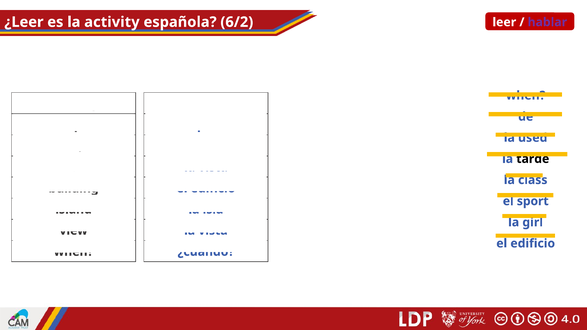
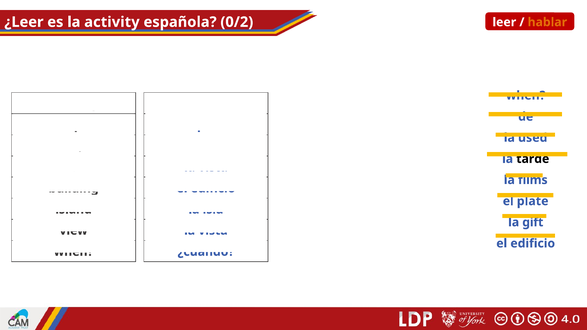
6/2: 6/2 -> 0/2 (237, 22)
hablar colour: purple -> orange (547, 22)
class: class -> films (533, 180)
el sport: sport -> plate (533, 201)
girl: girl -> gift (533, 222)
